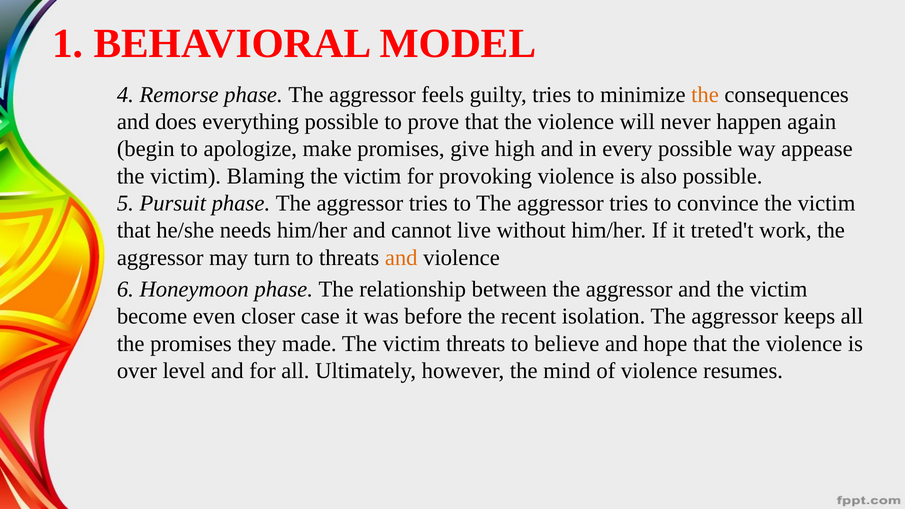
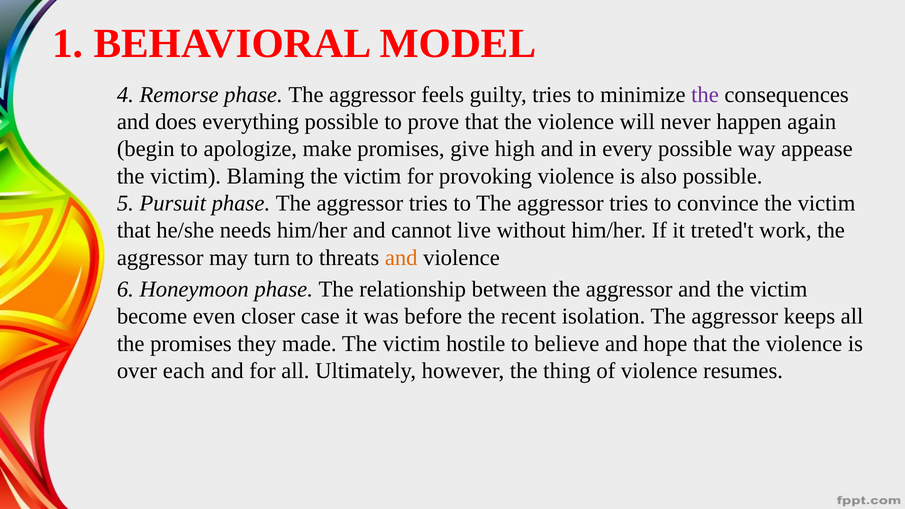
the colour: orange -> purple (705, 95)
victim threats: threats -> hostile (476, 344)
level: level -> each (184, 371)
mind: mind -> thing (567, 371)
